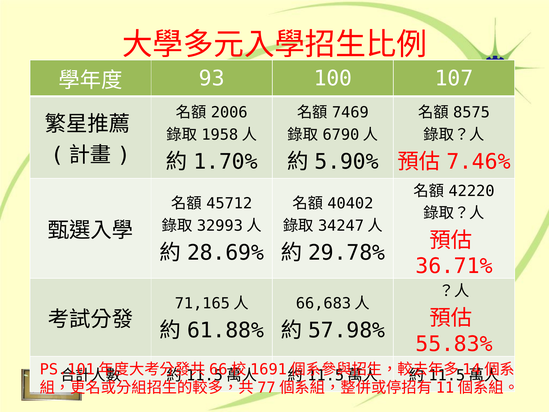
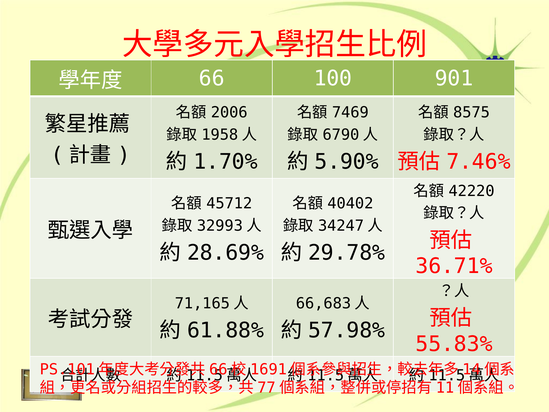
93: 93 -> 66 (212, 79)
107: 107 -> 901 (454, 79)
